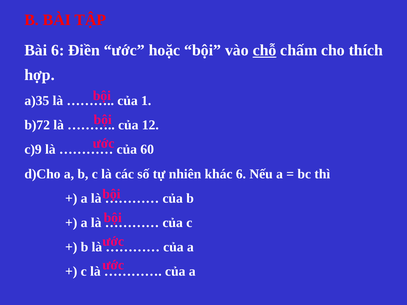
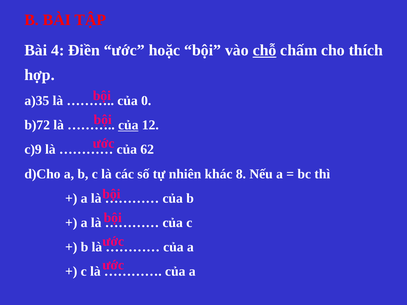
Bài 6: 6 -> 4 (58, 50)
1: 1 -> 0 (146, 101)
của underline: none -> present (128, 125)
60: 60 -> 62 (147, 150)
khác 6: 6 -> 8 (241, 174)
